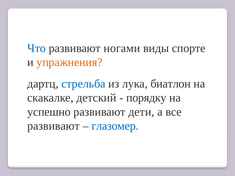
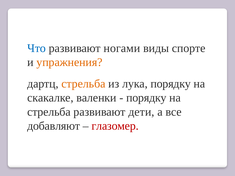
стрельба colour: blue -> orange (83, 84)
лука биатлон: биатлон -> порядку (171, 84)
детский: детский -> валенки (96, 98)
успешно: успешно -> стрельба (49, 112)
развивают: развивают -> добавляют (54, 126)
глазомер colour: blue -> red (115, 126)
